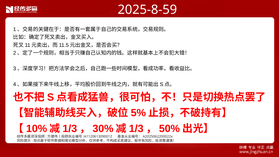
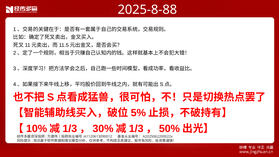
2025-8-59: 2025-8-59 -> 2025-8-88 (147, 10)
